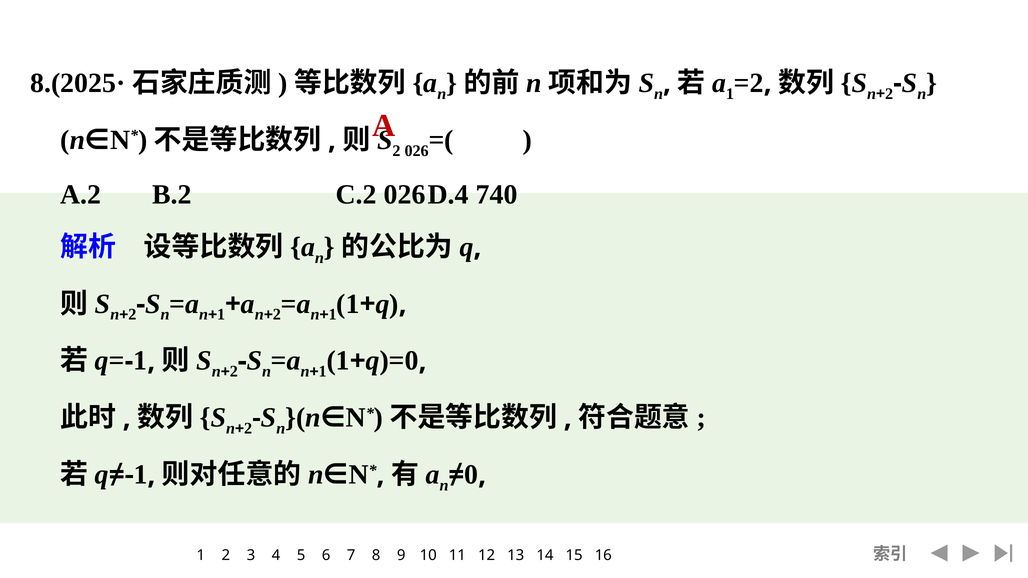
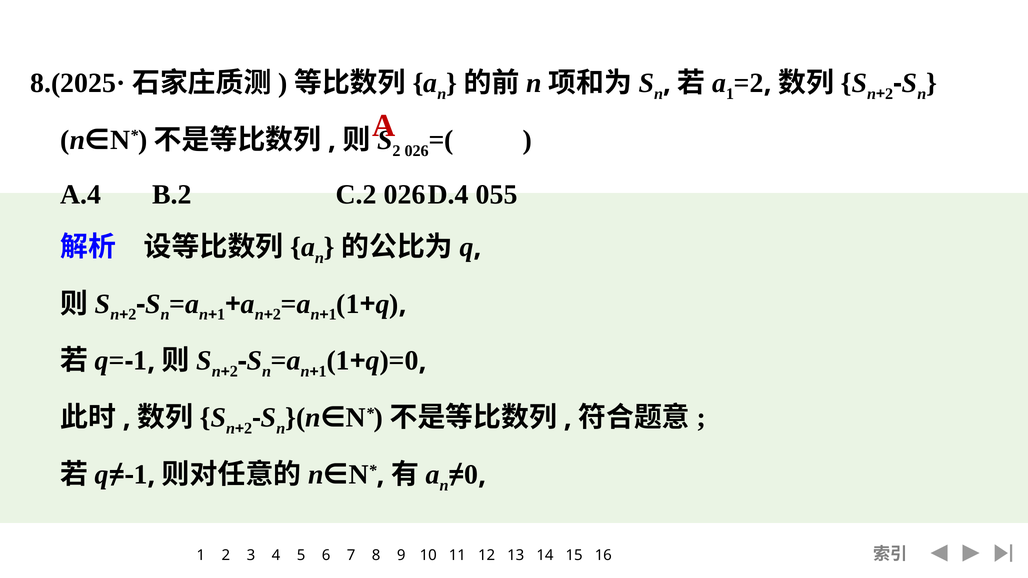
A.2: A.2 -> A.4 (81, 195)
740: 740 -> 055 (497, 195)
